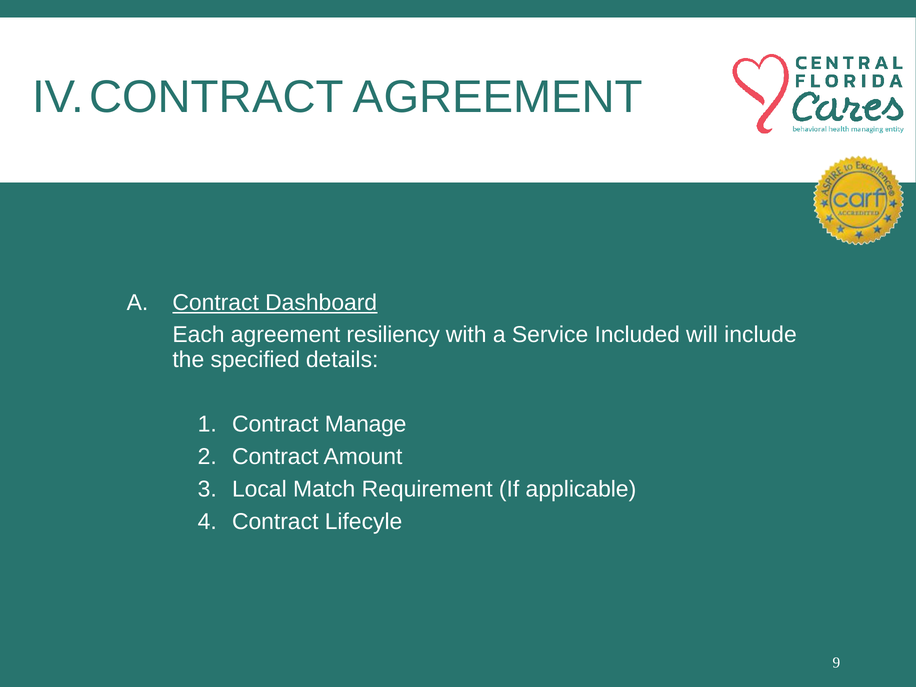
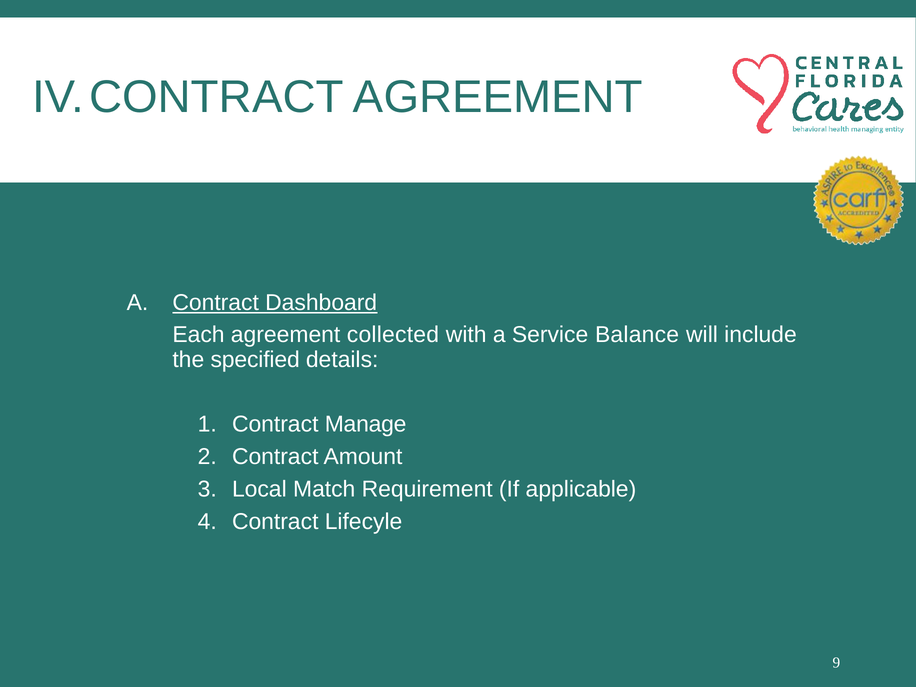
resiliency: resiliency -> collected (393, 335)
Included: Included -> Balance (637, 335)
